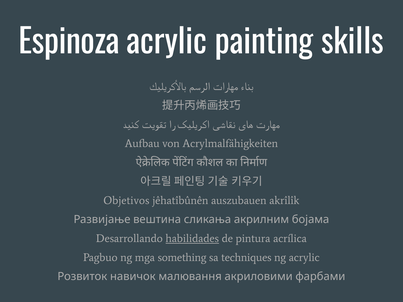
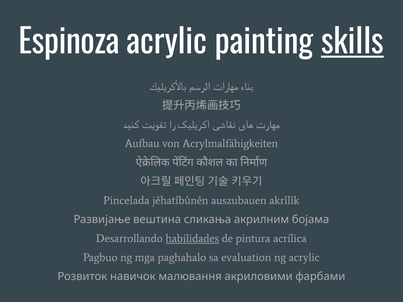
skills underline: none -> present (352, 42)
Objetivos: Objetivos -> Pincelada (126, 201)
something: something -> paghahalo (182, 258)
techniques: techniques -> evaluation (246, 258)
